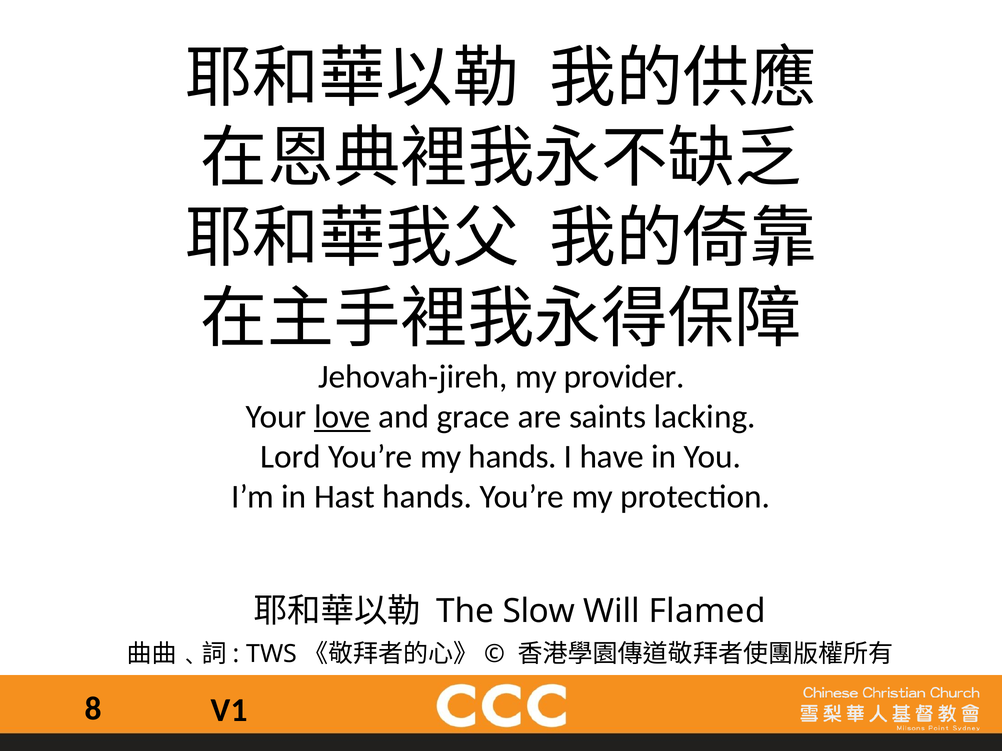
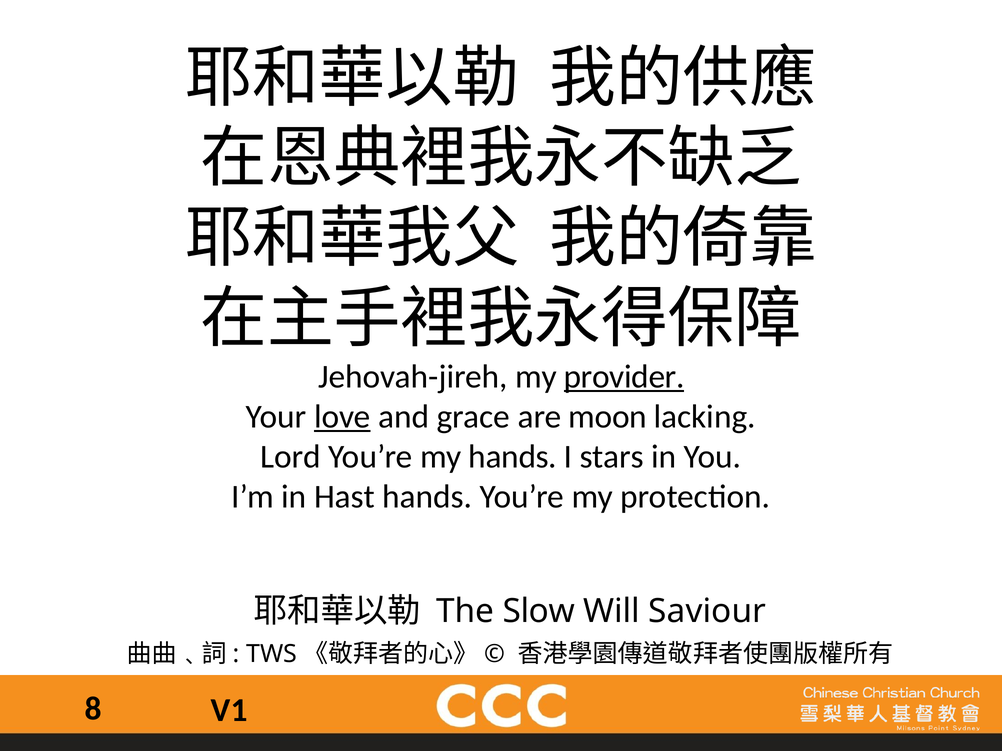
provider underline: none -> present (624, 377)
saints: saints -> moon (608, 417)
have: have -> stars (612, 457)
Flamed: Flamed -> Saviour (707, 612)
